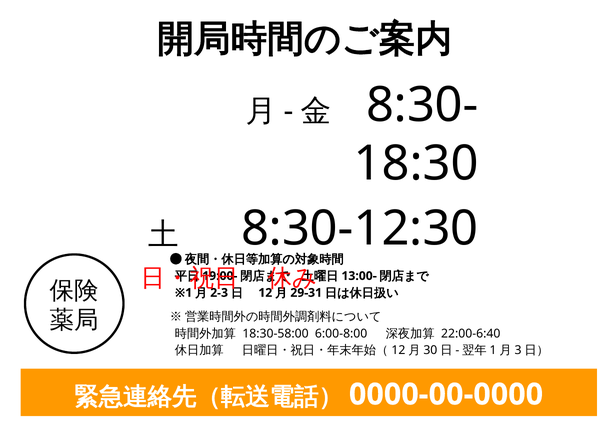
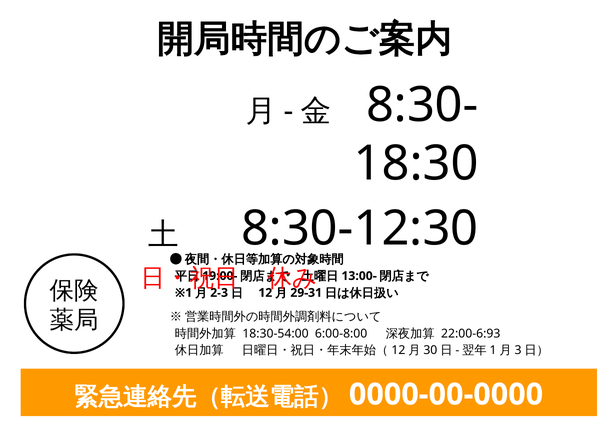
18:30-58:00: 18:30-58:00 -> 18:30-54:00 (276, 334)
22:00-6:40: 22:00-6:40 -> 22:00-6:93 (471, 334)
